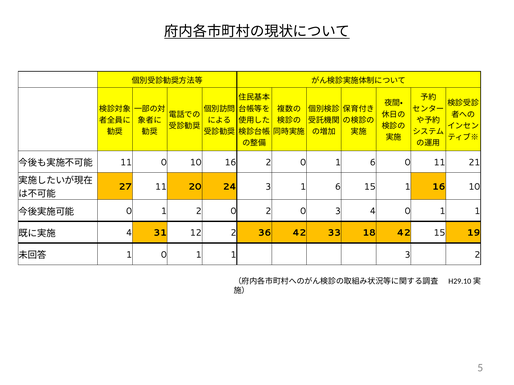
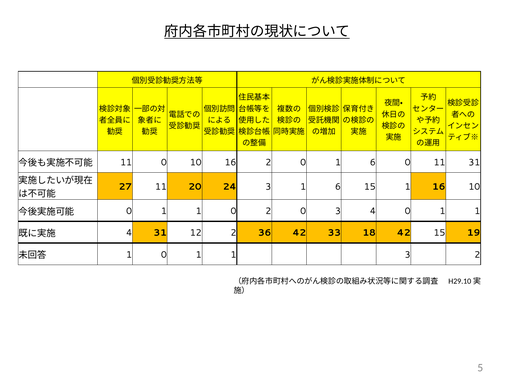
11 21: 21 -> 31 (474, 162)
2: 2 -> 1 (199, 211)
